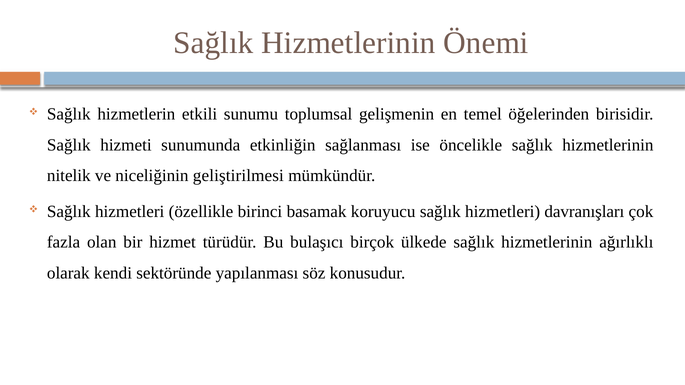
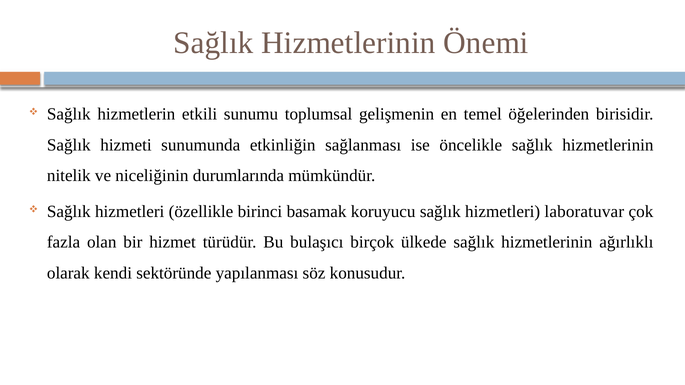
geliştirilmesi: geliştirilmesi -> durumlarında (238, 176)
davranışları: davranışları -> laboratuvar (584, 212)
